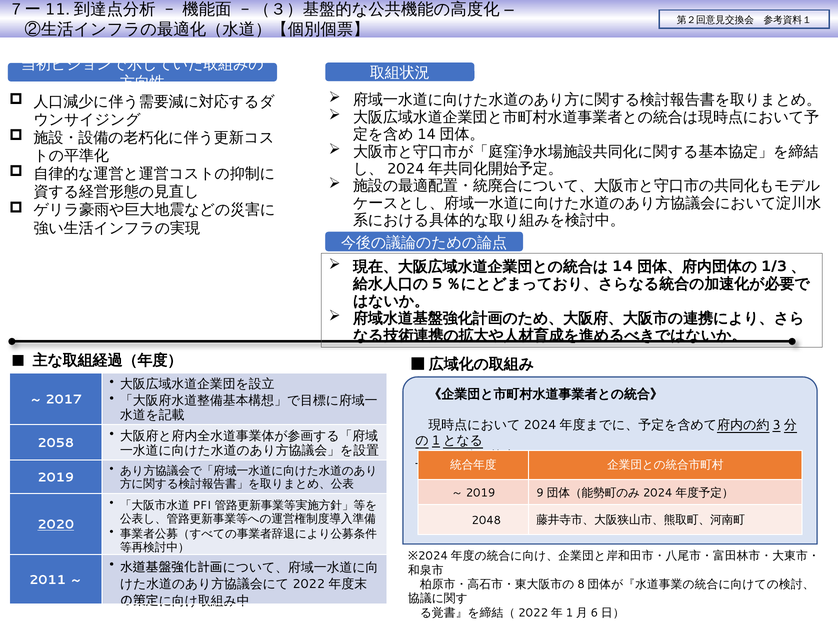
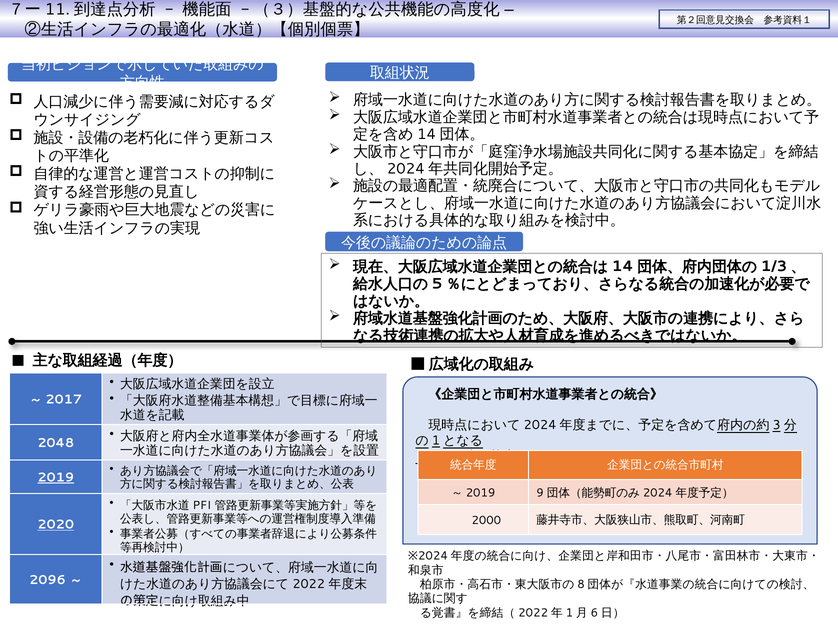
2058: 2058 -> 2048 (56, 443)
2019 underline: none -> present (56, 477)
2048: 2048 -> 2000 (486, 520)
2011: 2011 -> 2096 (47, 580)
